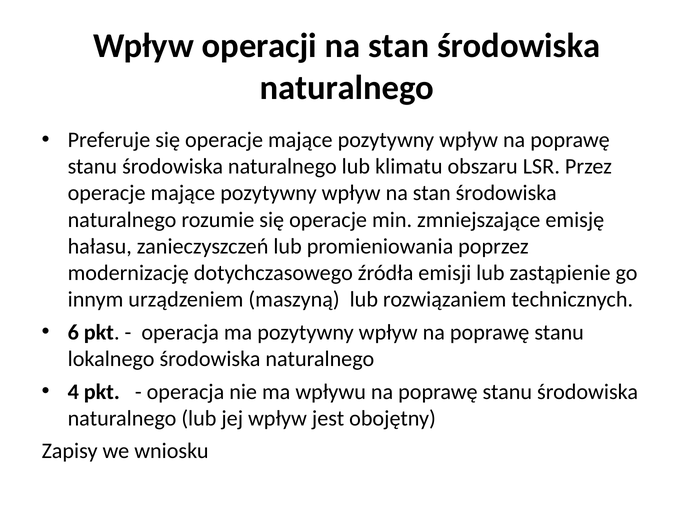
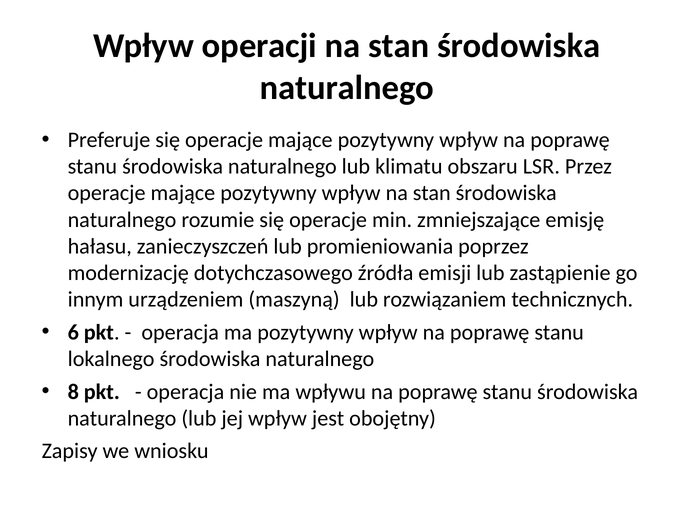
4: 4 -> 8 (73, 391)
